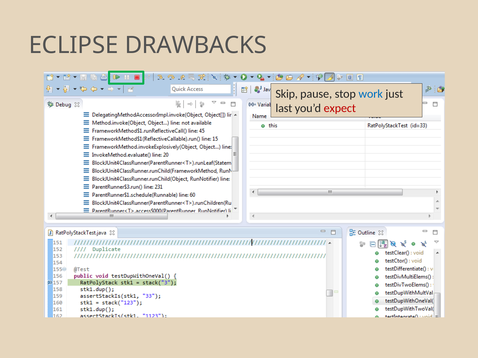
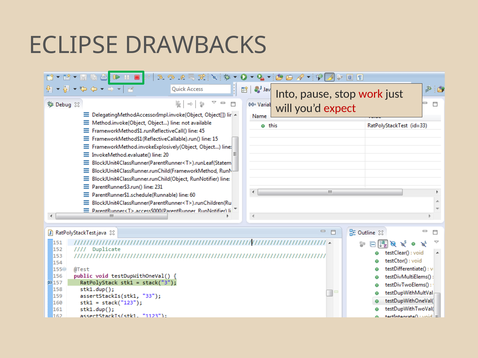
Skip: Skip -> Into (287, 94)
work colour: blue -> red (371, 94)
last: last -> will (284, 108)
